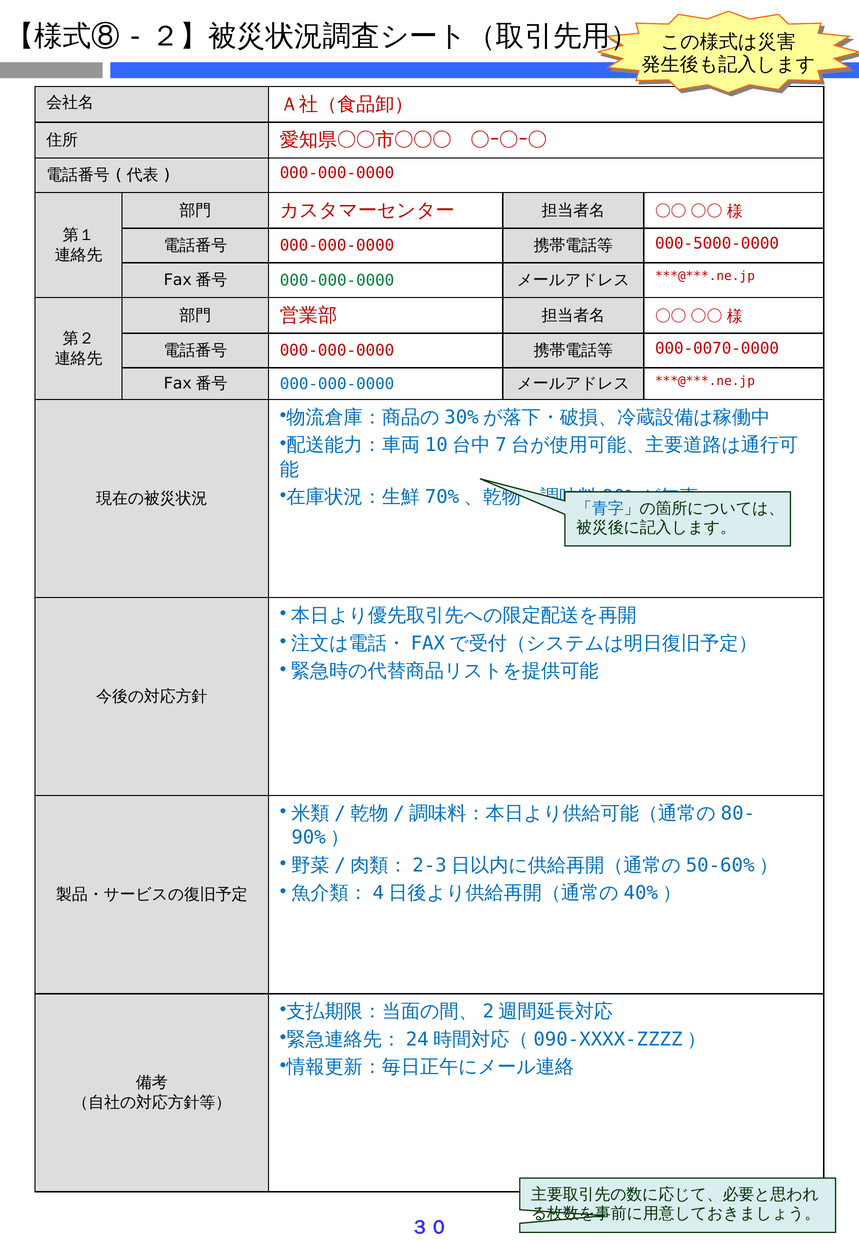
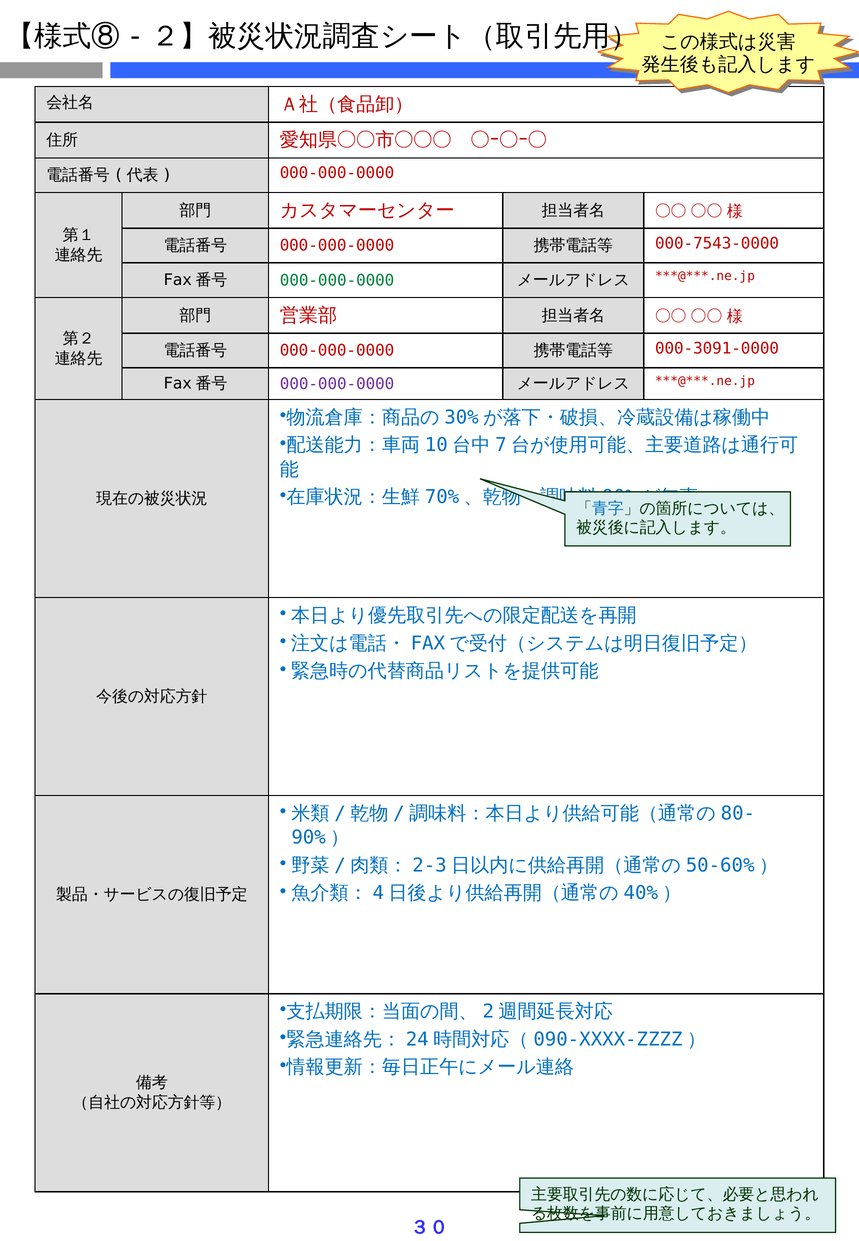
000-5000-0000: 000-5000-0000 -> 000-7543-0000 (717, 243)
000-0070-0000: 000-0070-0000 -> 000-3091-0000 (717, 348)
000-000-0000 colour: blue -> purple (337, 384)
